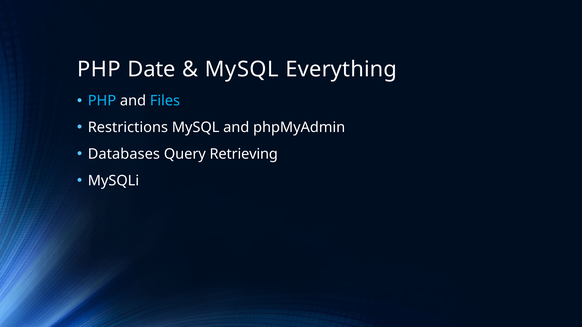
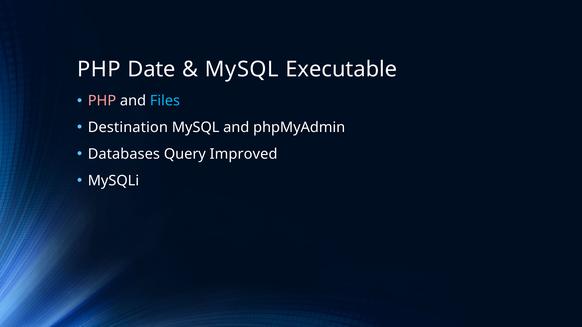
Everything: Everything -> Executable (341, 70)
PHP colour: light blue -> pink (102, 101)
Restrictions: Restrictions -> Destination (128, 128)
Retrieving: Retrieving -> Improved (244, 154)
